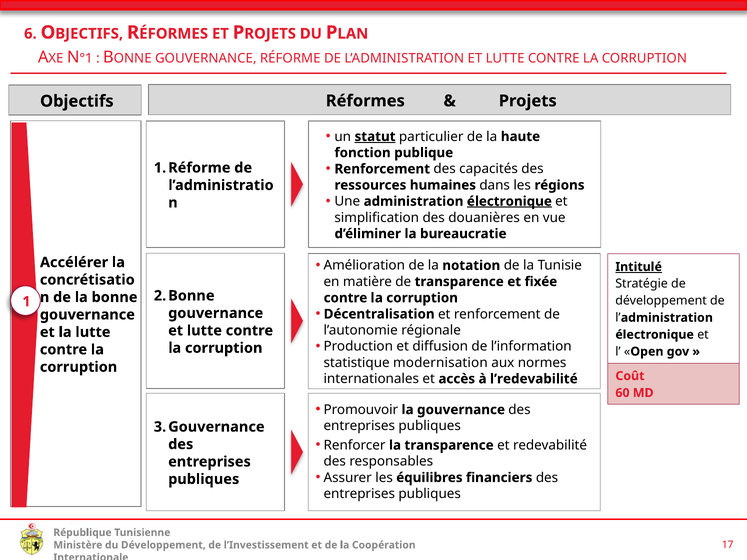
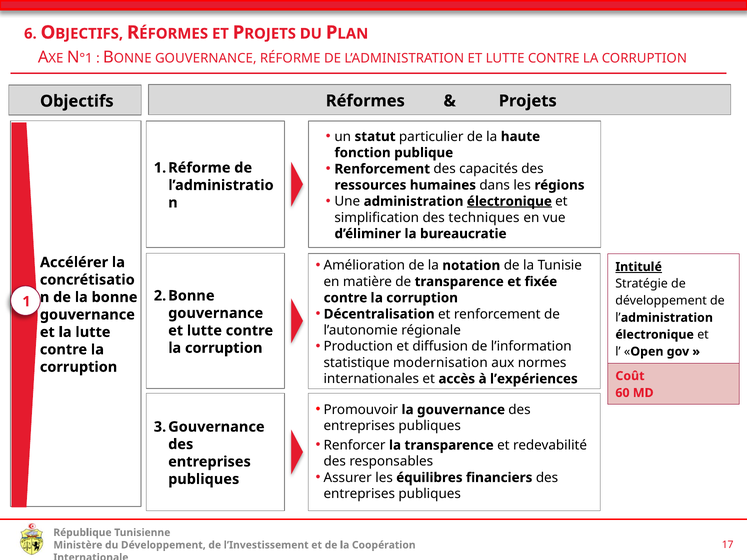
statut underline: present -> none (375, 137)
douanières: douanières -> techniques (484, 218)
l’redevabilité: l’redevabilité -> l’expériences (534, 379)
